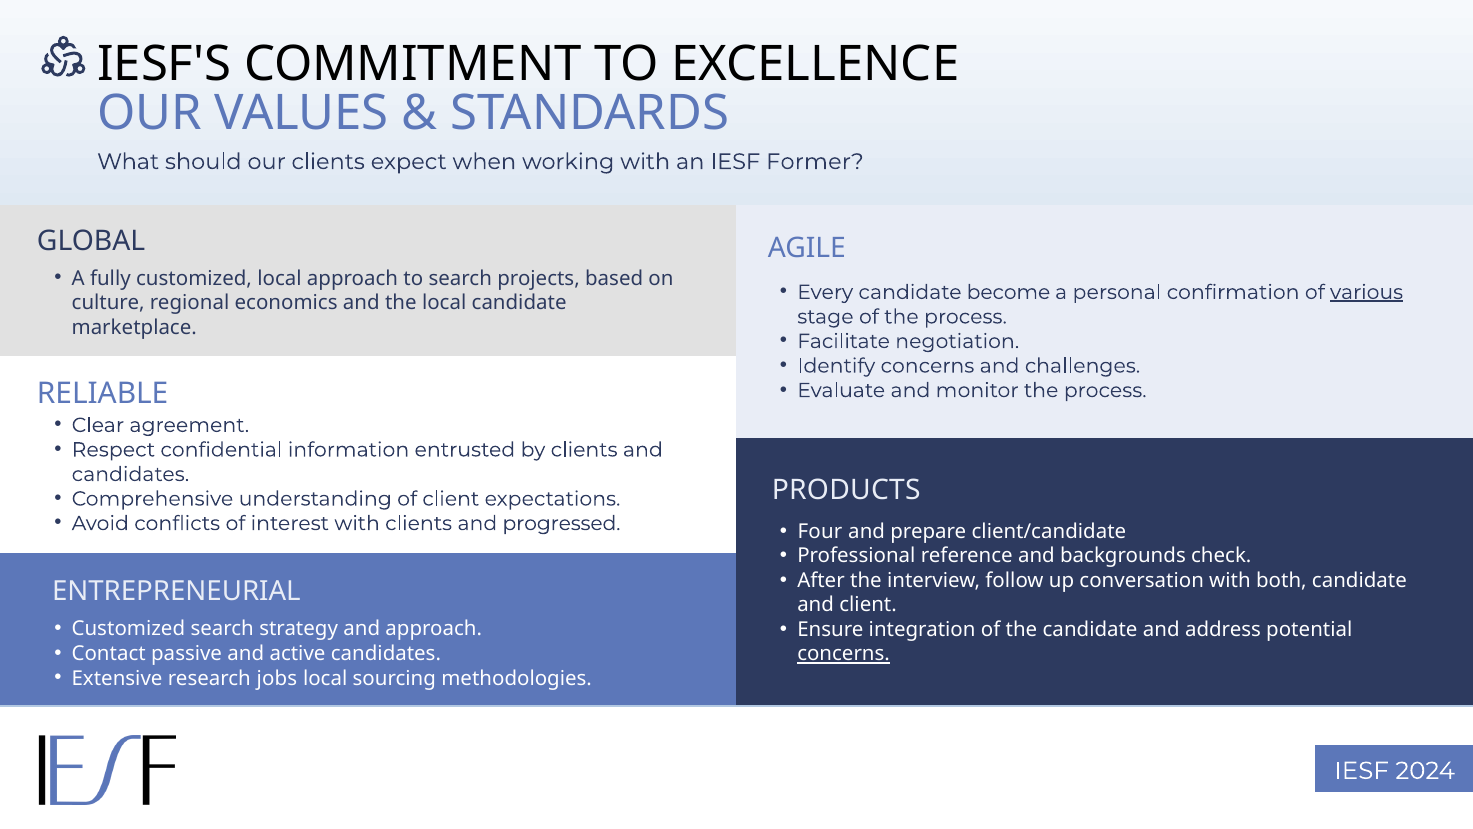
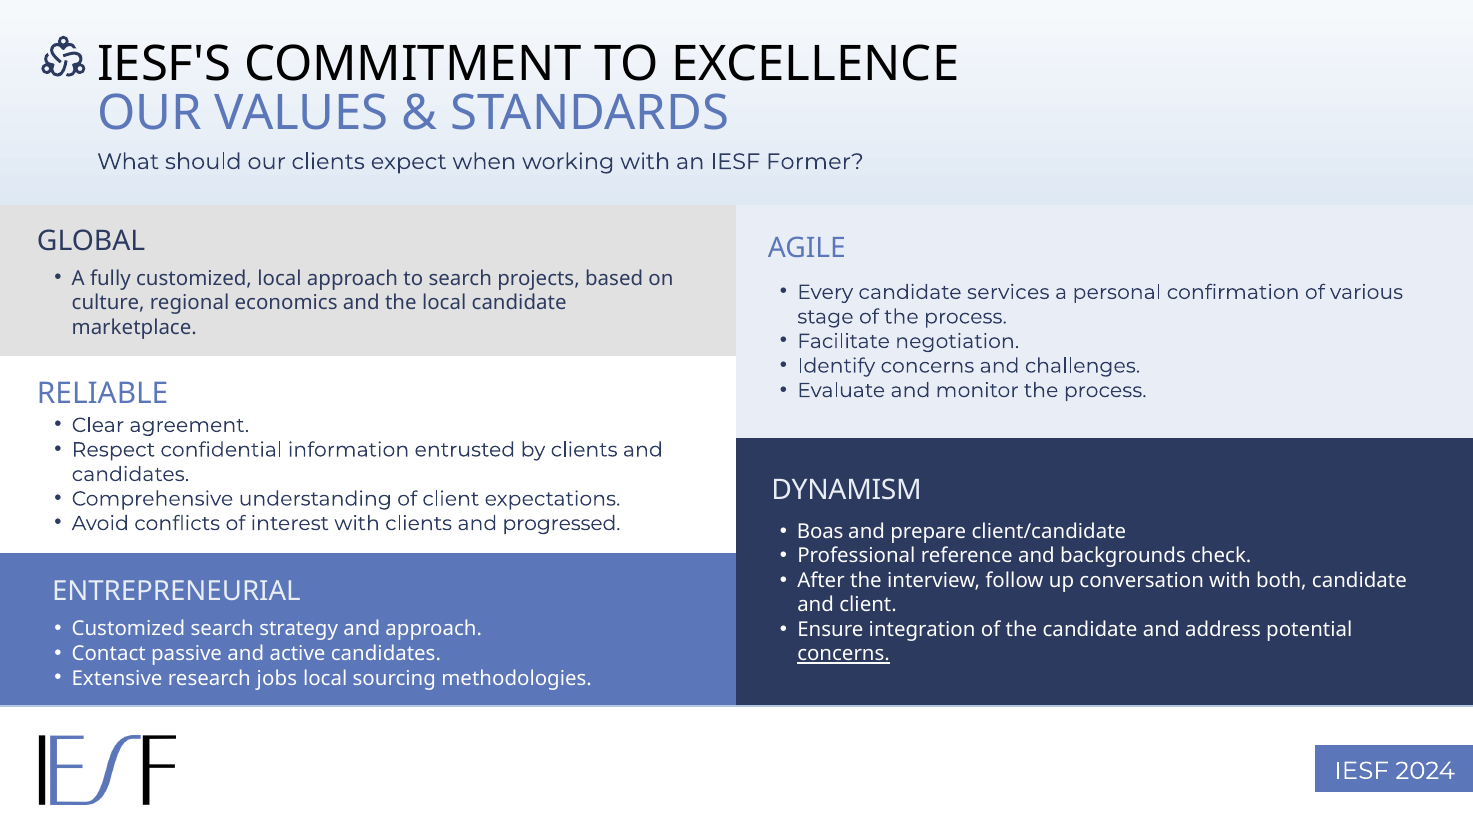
become: become -> services (1008, 292)
various underline: present -> none (1367, 292)
PRODUCTS: PRODUCTS -> DYNAMISM (847, 490)
Four: Four -> Boas (820, 531)
